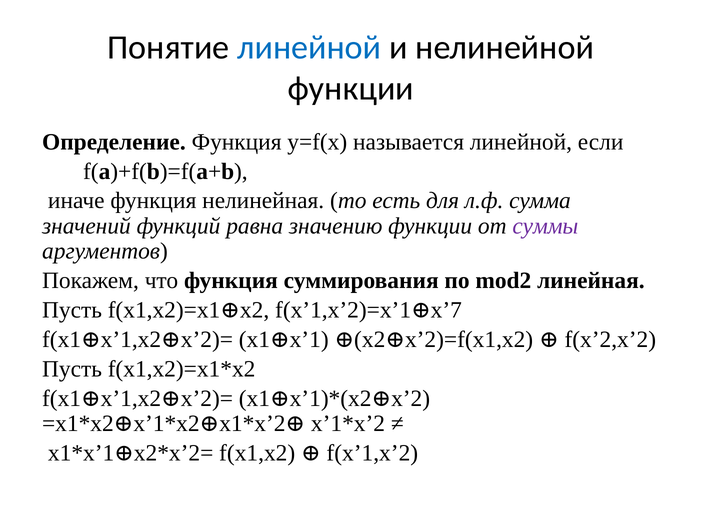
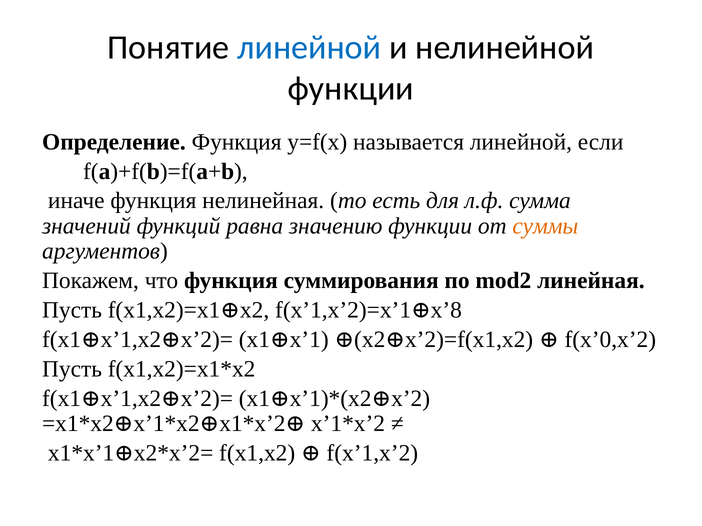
суммы colour: purple -> orange (545, 226)
x’7: x’7 -> x’8 (446, 310)
f(x’2,x’2: f(x’2,x’2 -> f(x’0,x’2 (610, 340)
